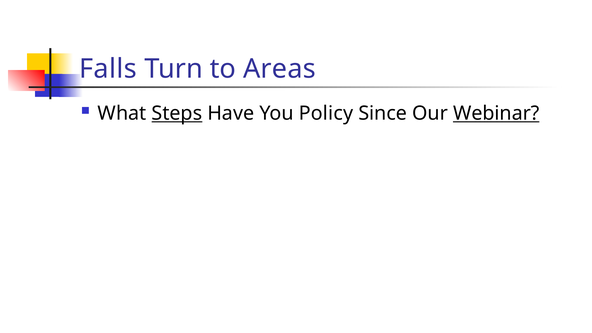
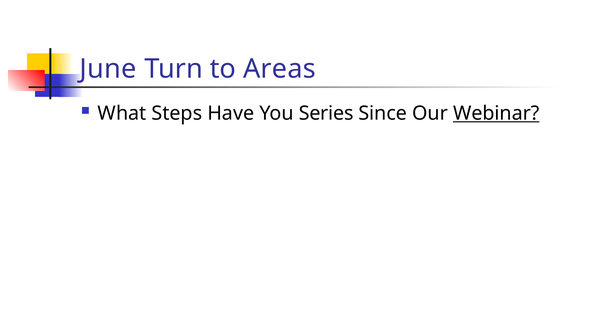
Falls: Falls -> June (108, 69)
Steps underline: present -> none (177, 113)
Policy: Policy -> Series (326, 113)
